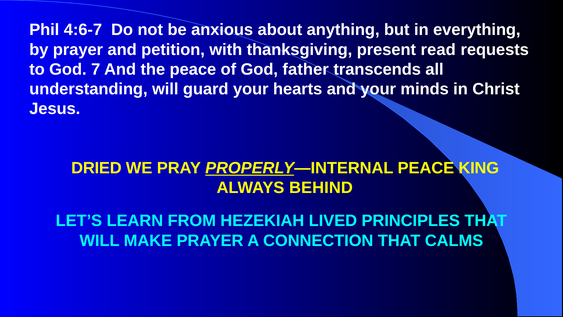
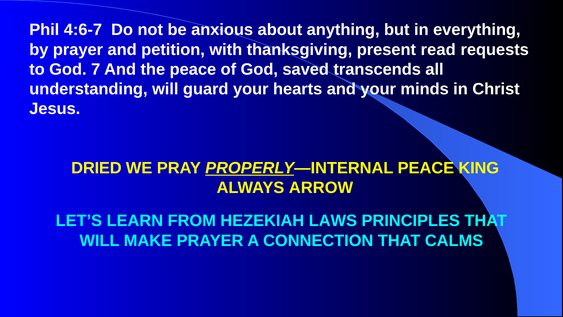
father: father -> saved (306, 69)
BEHIND: BEHIND -> ARROW (321, 188)
LIVED: LIVED -> LAWS (333, 221)
